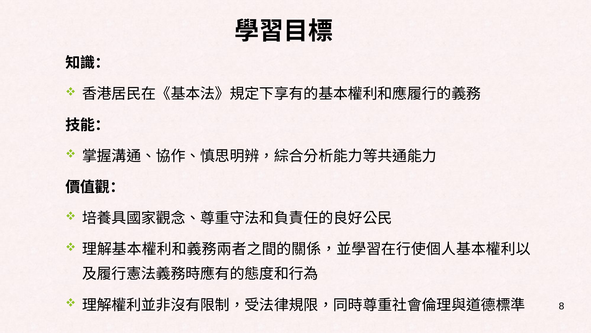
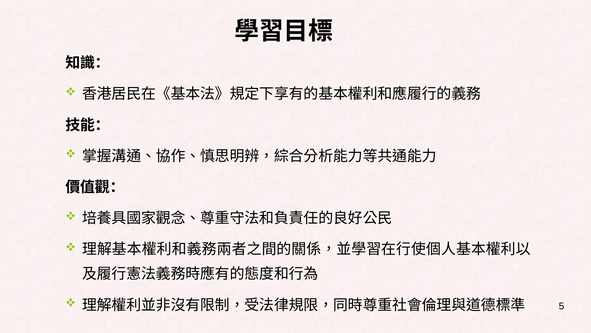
8: 8 -> 5 (562, 306)
